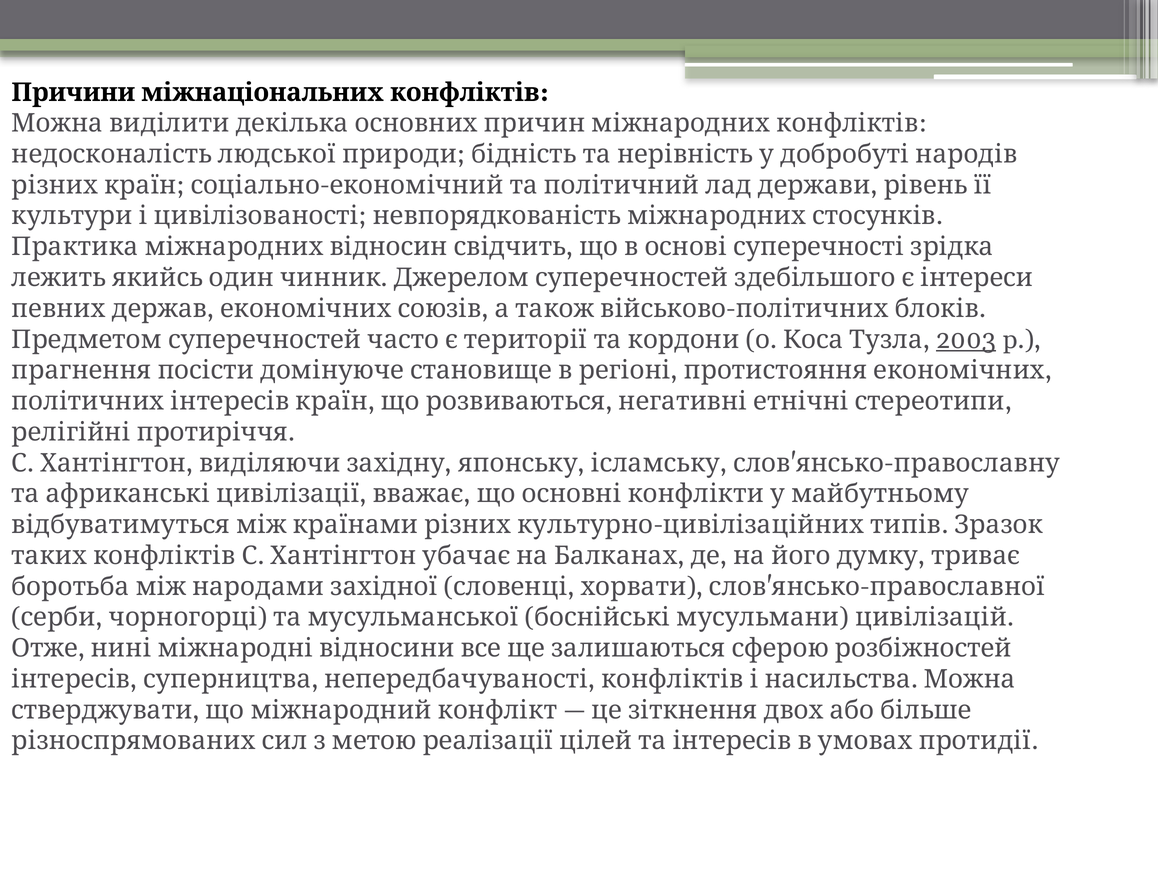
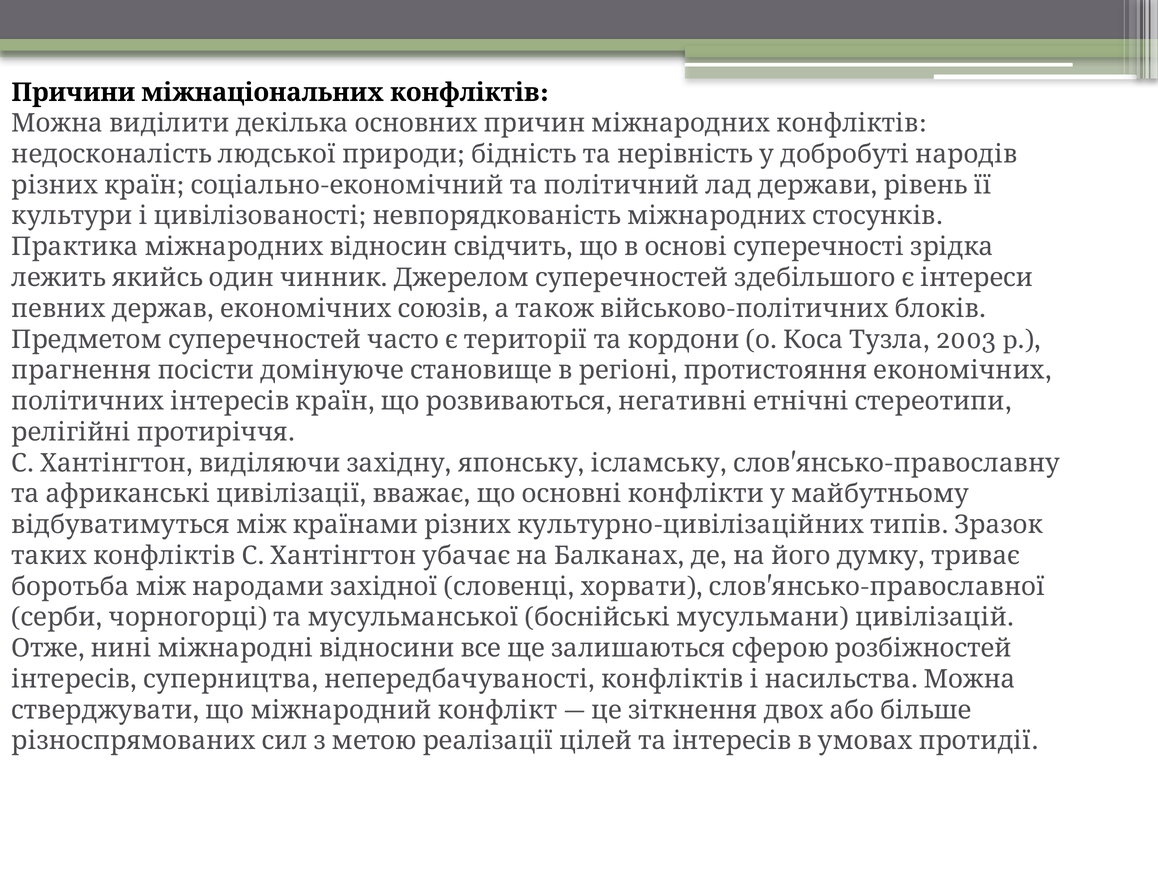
2003 underline: present -> none (966, 339)
